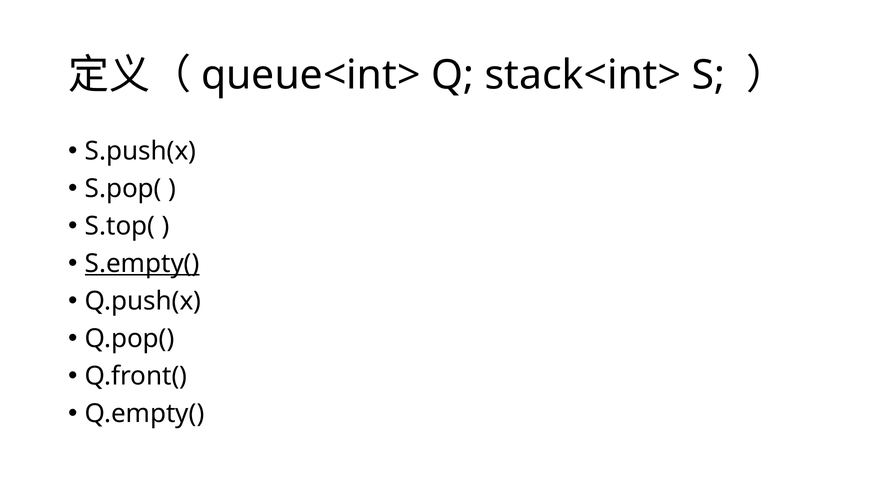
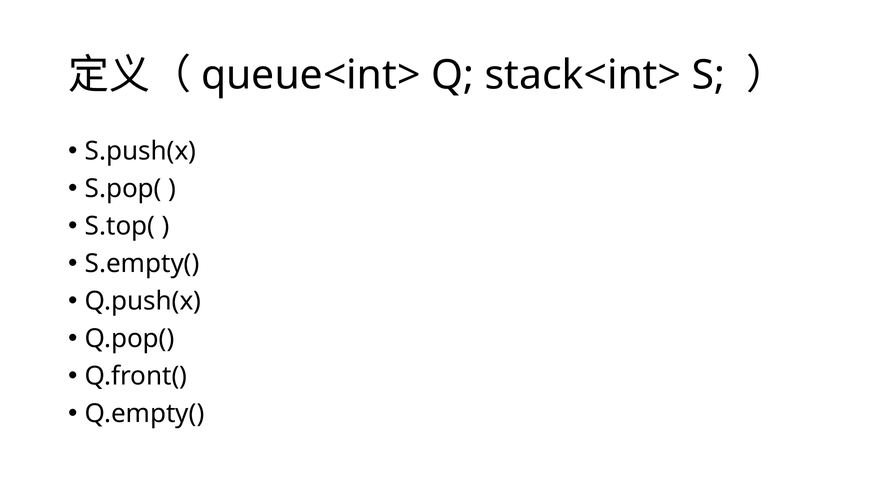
S.empty( underline: present -> none (142, 264)
